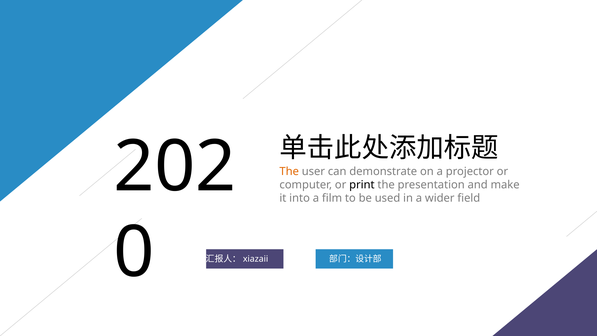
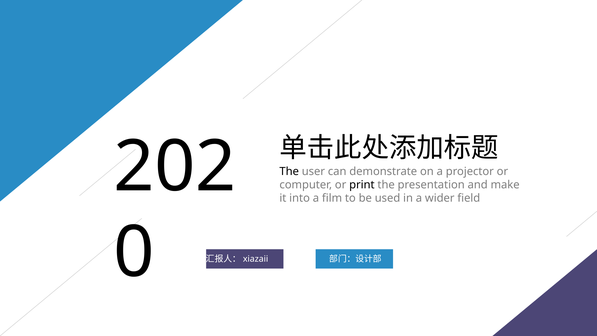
The colour: orange -> black (289, 171)
